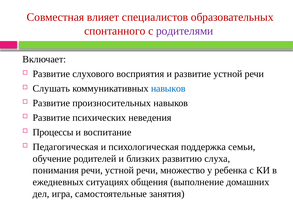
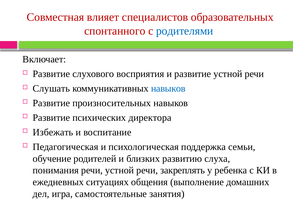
родителями colour: purple -> blue (185, 31)
неведения: неведения -> директора (150, 118)
Процессы: Процессы -> Избежать (53, 132)
множество: множество -> закреплять (183, 170)
